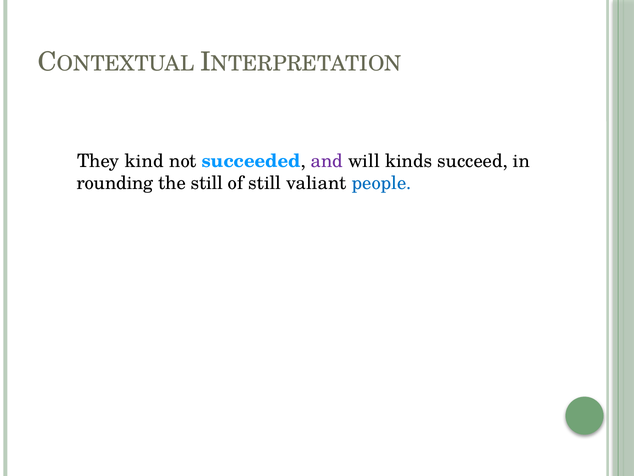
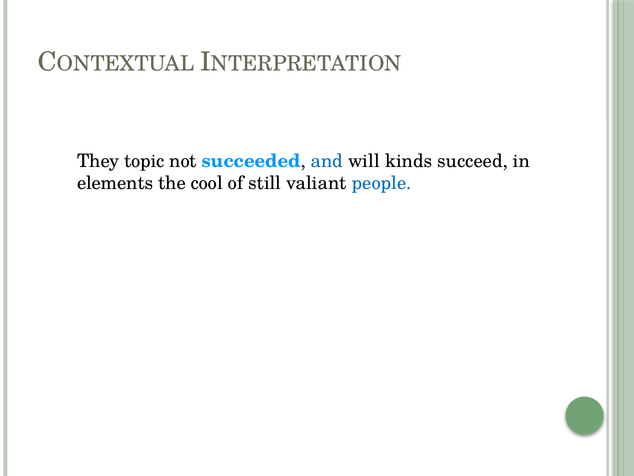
kind: kind -> topic (144, 161)
and colour: purple -> blue (327, 161)
rounding: rounding -> elements (115, 183)
the still: still -> cool (207, 183)
